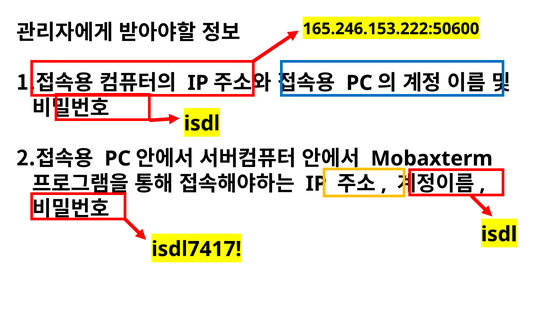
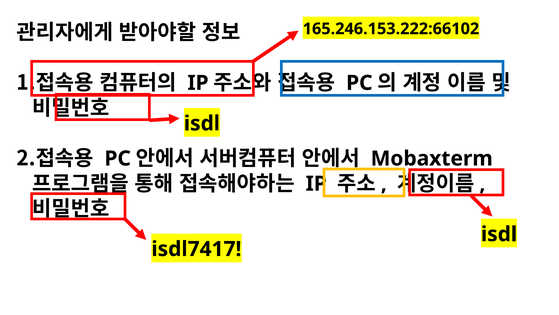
165.246.153.222:50600: 165.246.153.222:50600 -> 165.246.153.222:66102 (391, 29)
